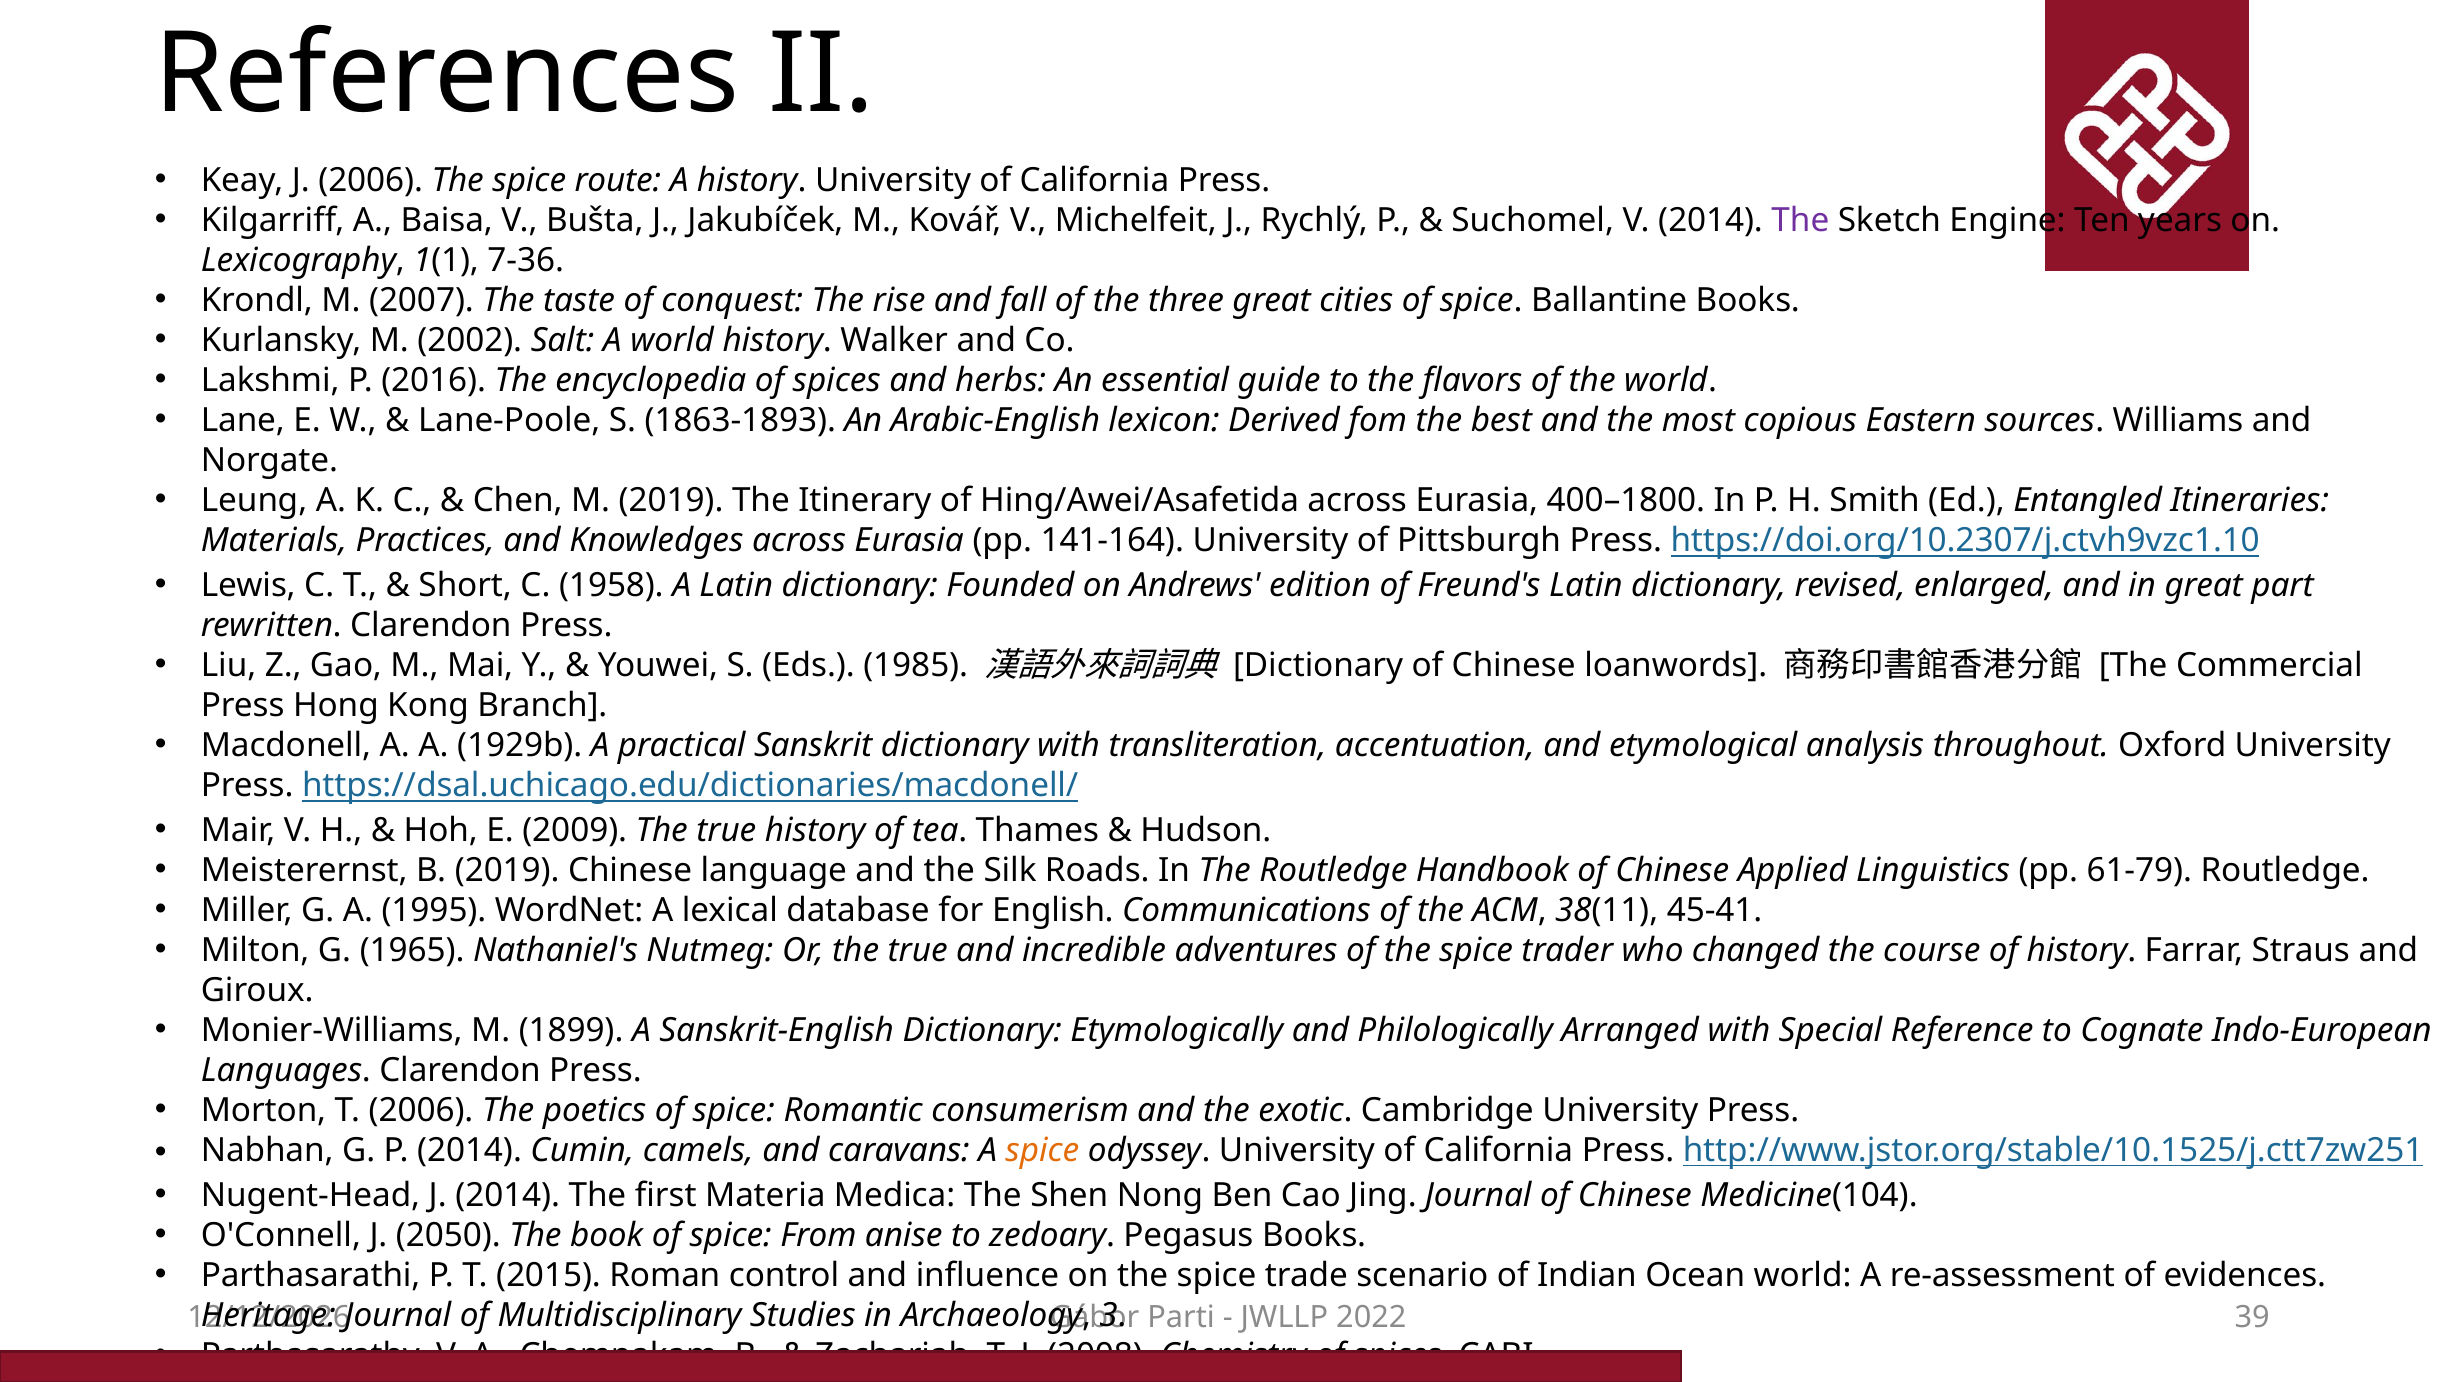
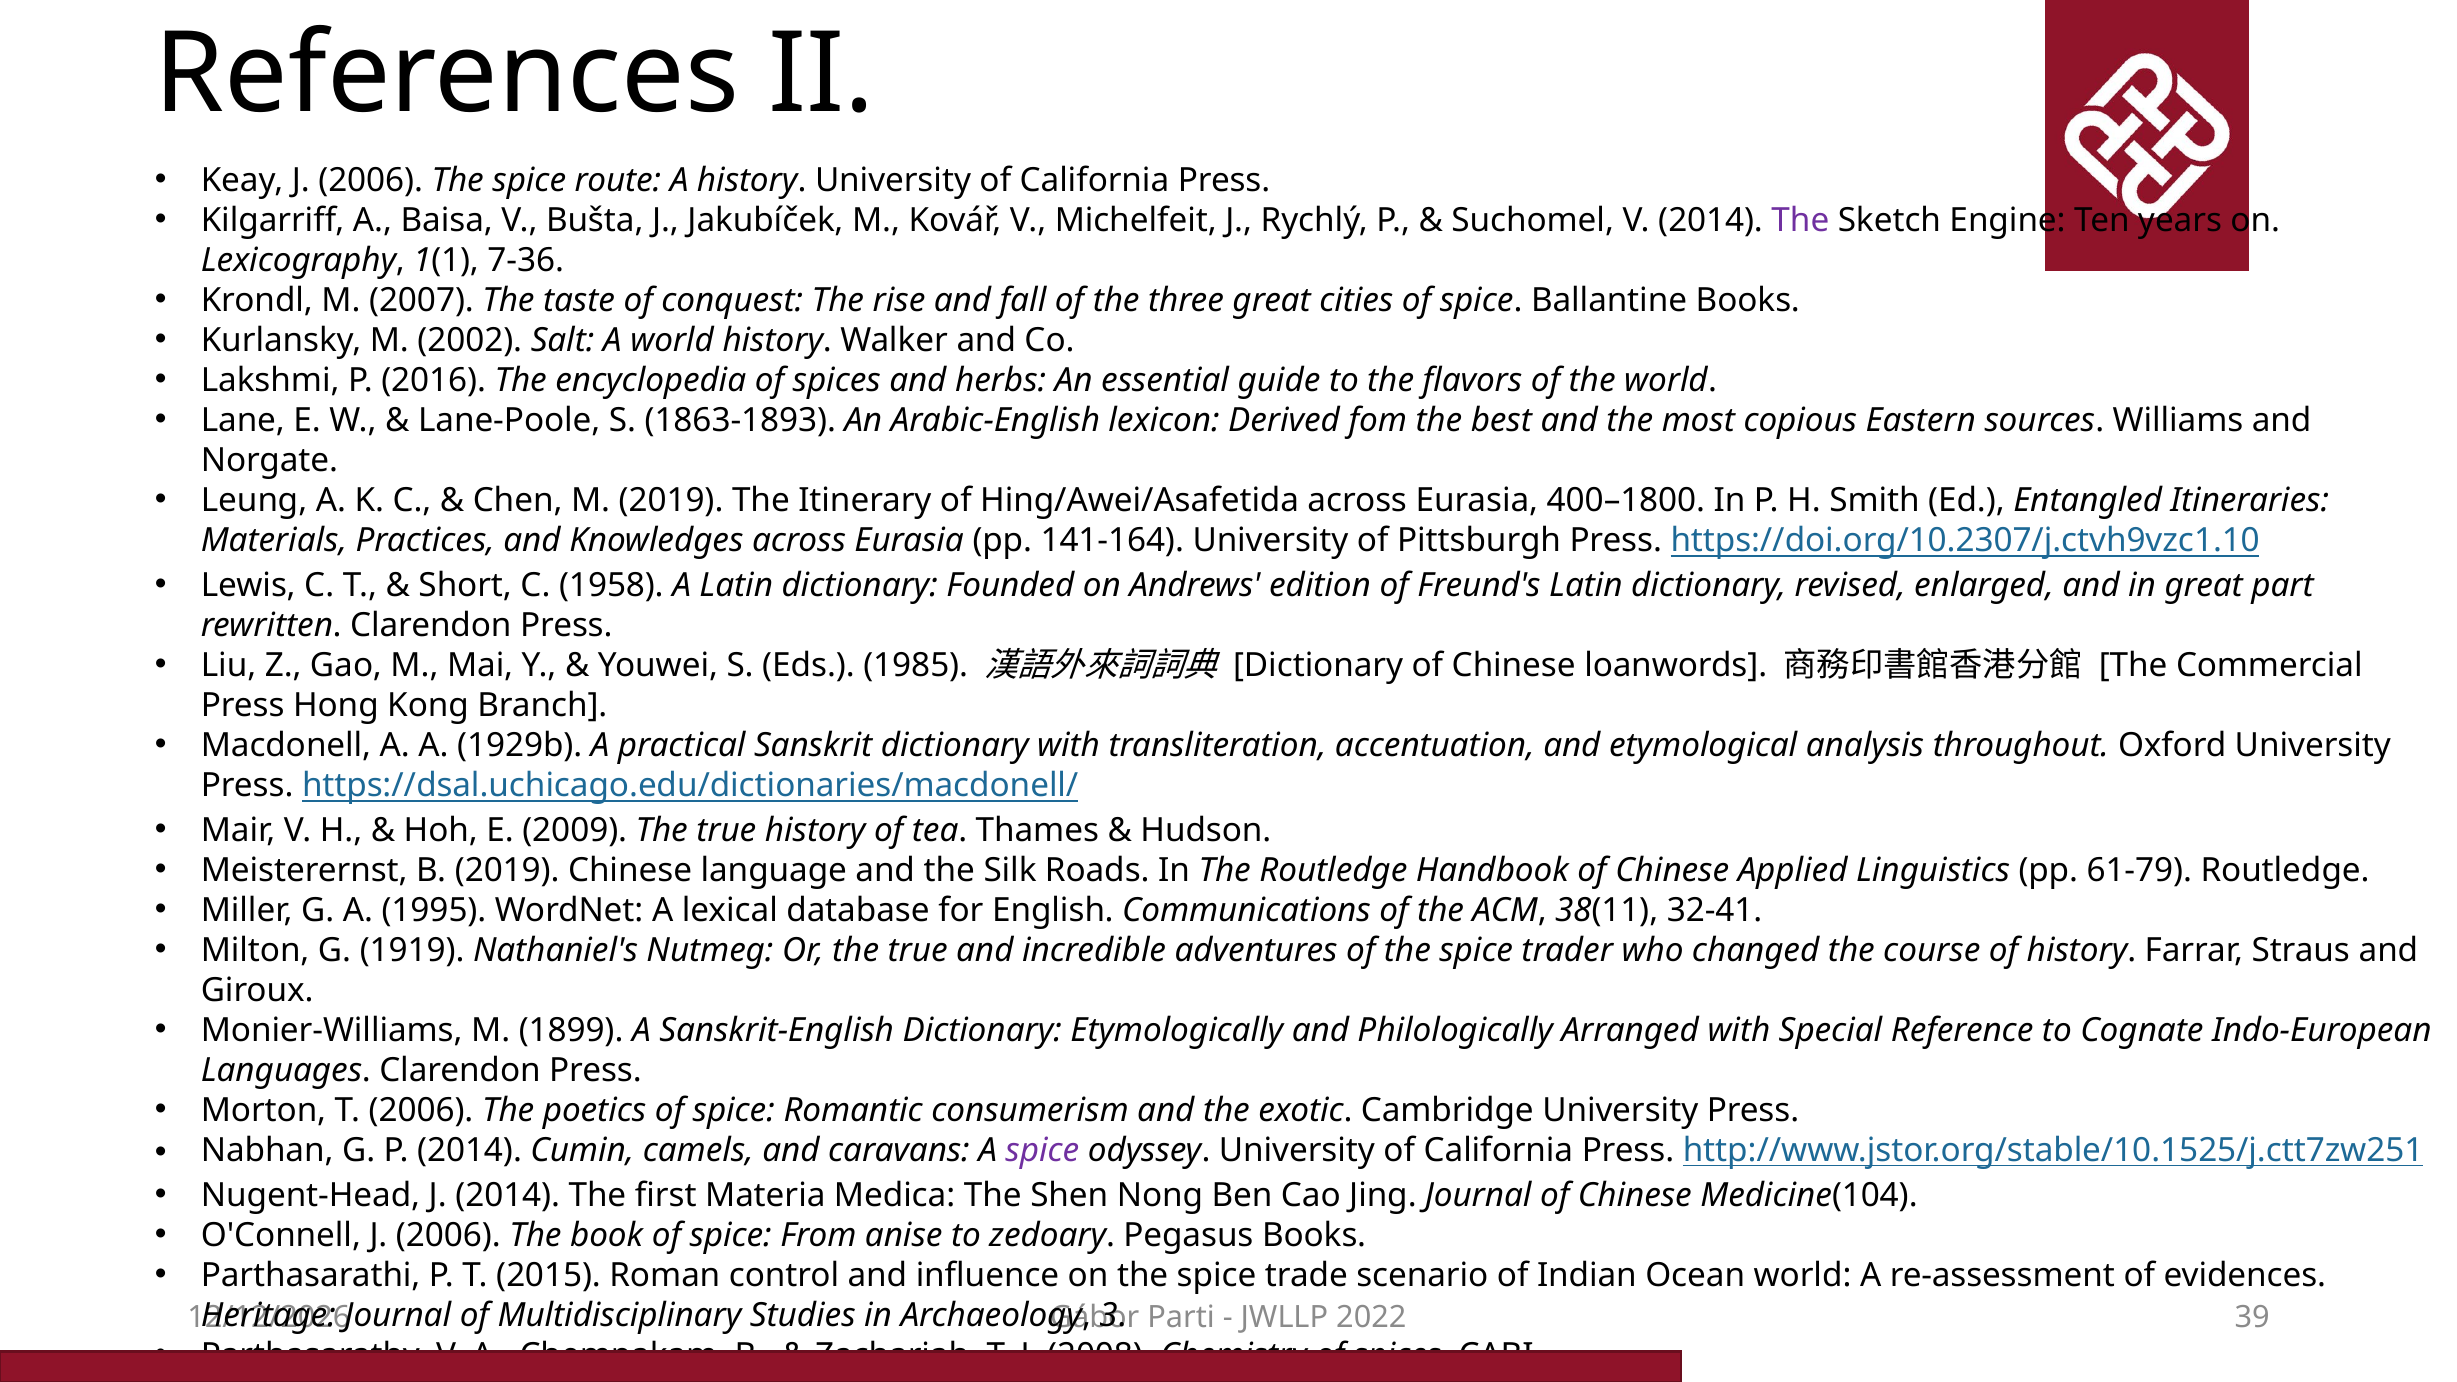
45-41: 45-41 -> 32-41 (1715, 911)
1965: 1965 -> 1919 (412, 951)
spice colour: orange -> purple (1042, 1151)
O'Connell J 2050: 2050 -> 2006 (448, 1236)
